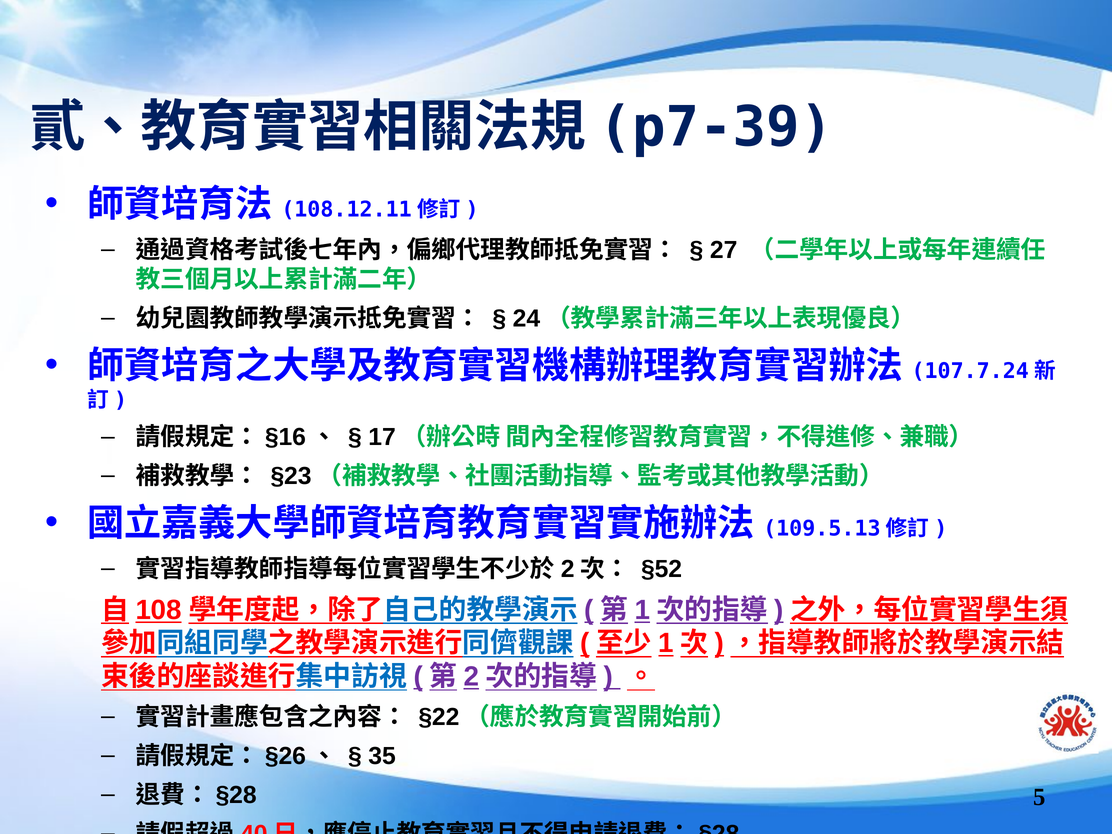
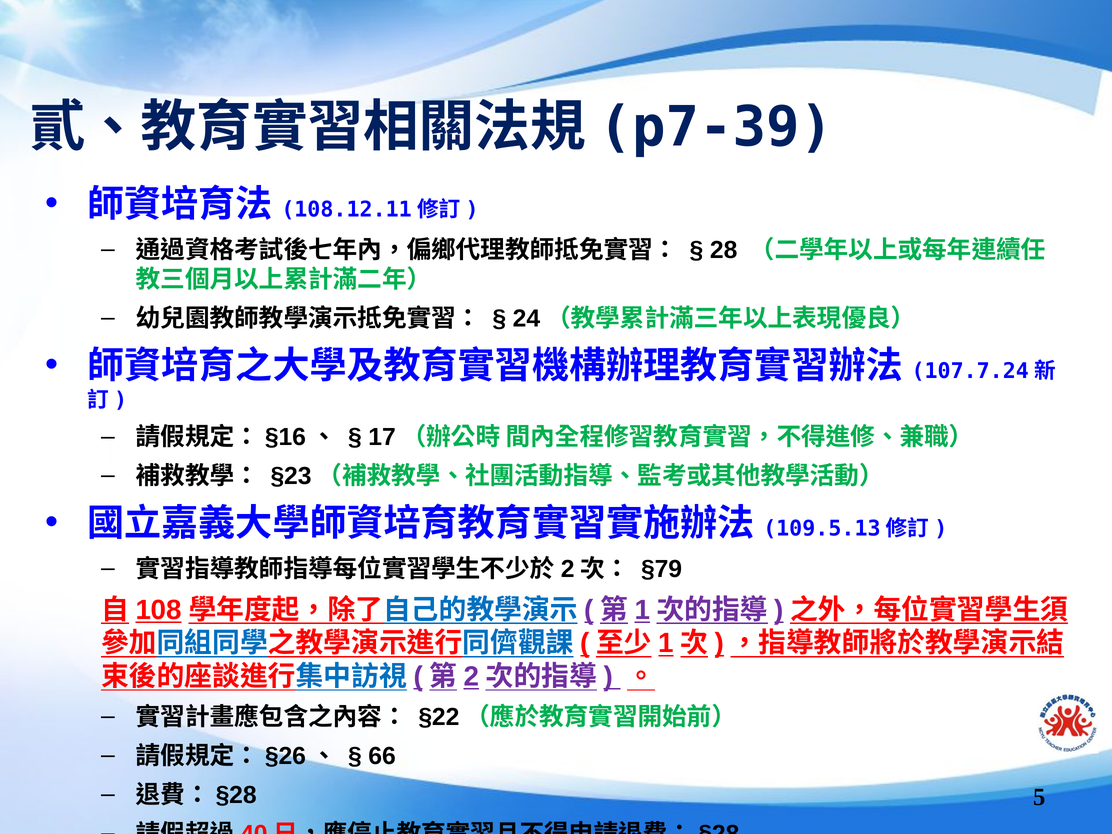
27: 27 -> 28 (724, 250)
§52: §52 -> §79 (662, 569)
35: 35 -> 66 (382, 756)
